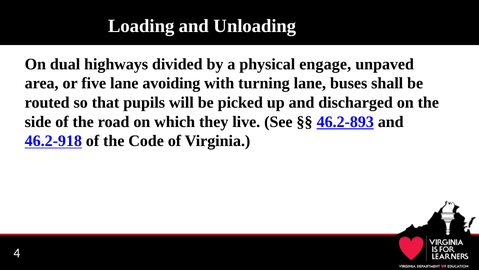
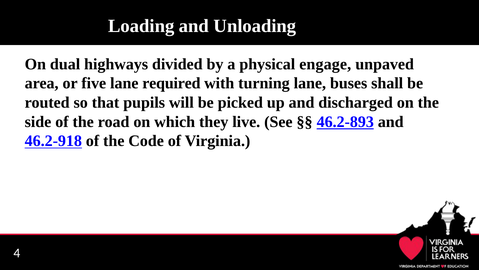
avoiding: avoiding -> required (171, 83)
